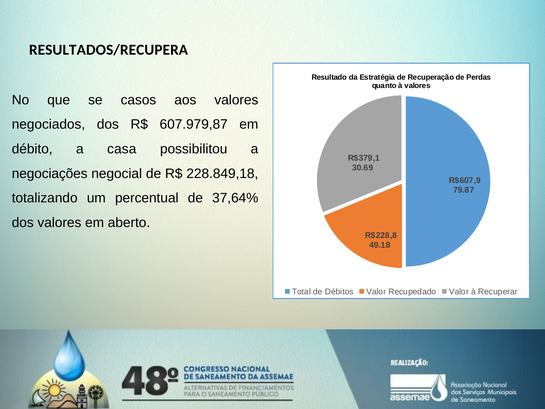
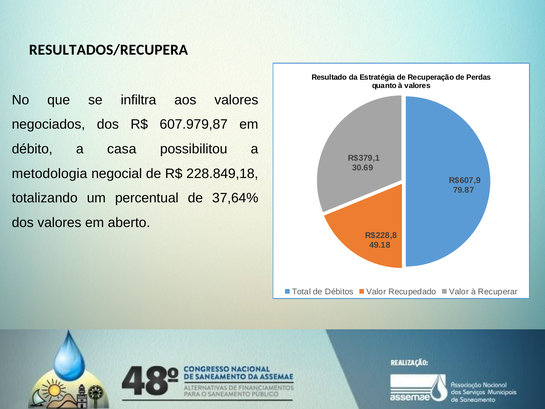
casos: casos -> infiltra (138, 100)
negociações: negociações -> metodologia (50, 173)
